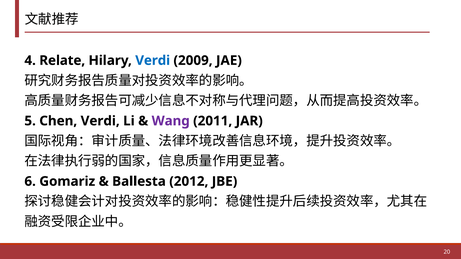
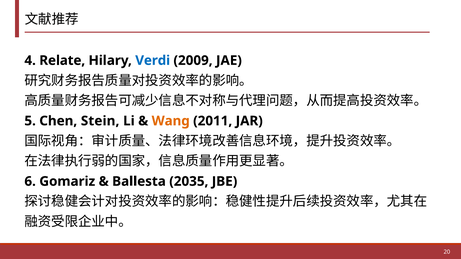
Chen Verdi: Verdi -> Stein (100, 121)
Wang colour: purple -> orange (171, 121)
2012: 2012 -> 2035 (189, 182)
